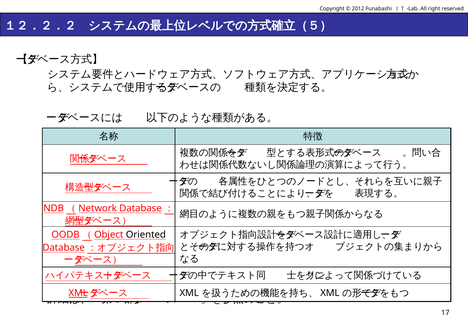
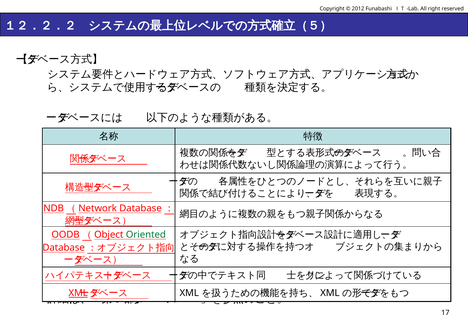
Oriented colour: black -> green (146, 235)
